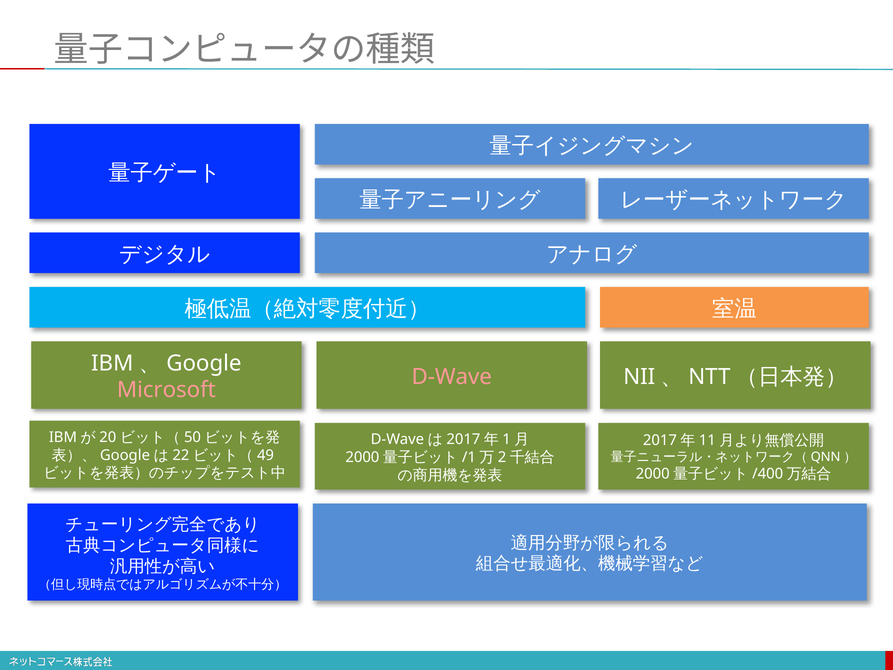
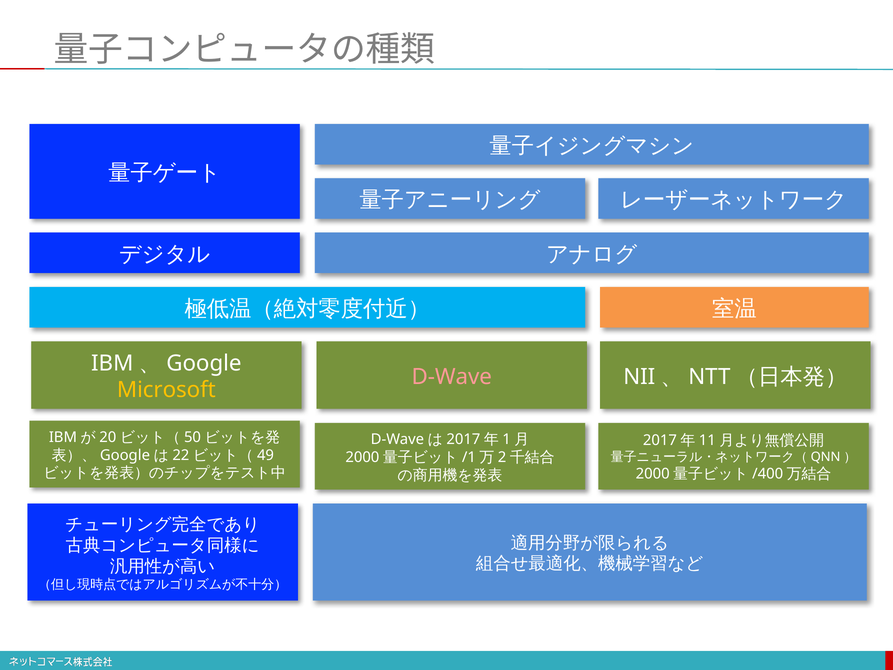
Microsoft colour: pink -> yellow (166, 390)
